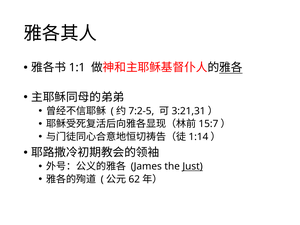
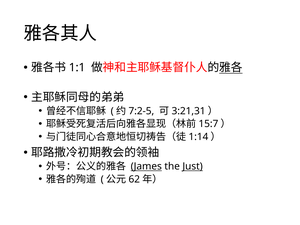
James underline: none -> present (146, 166)
